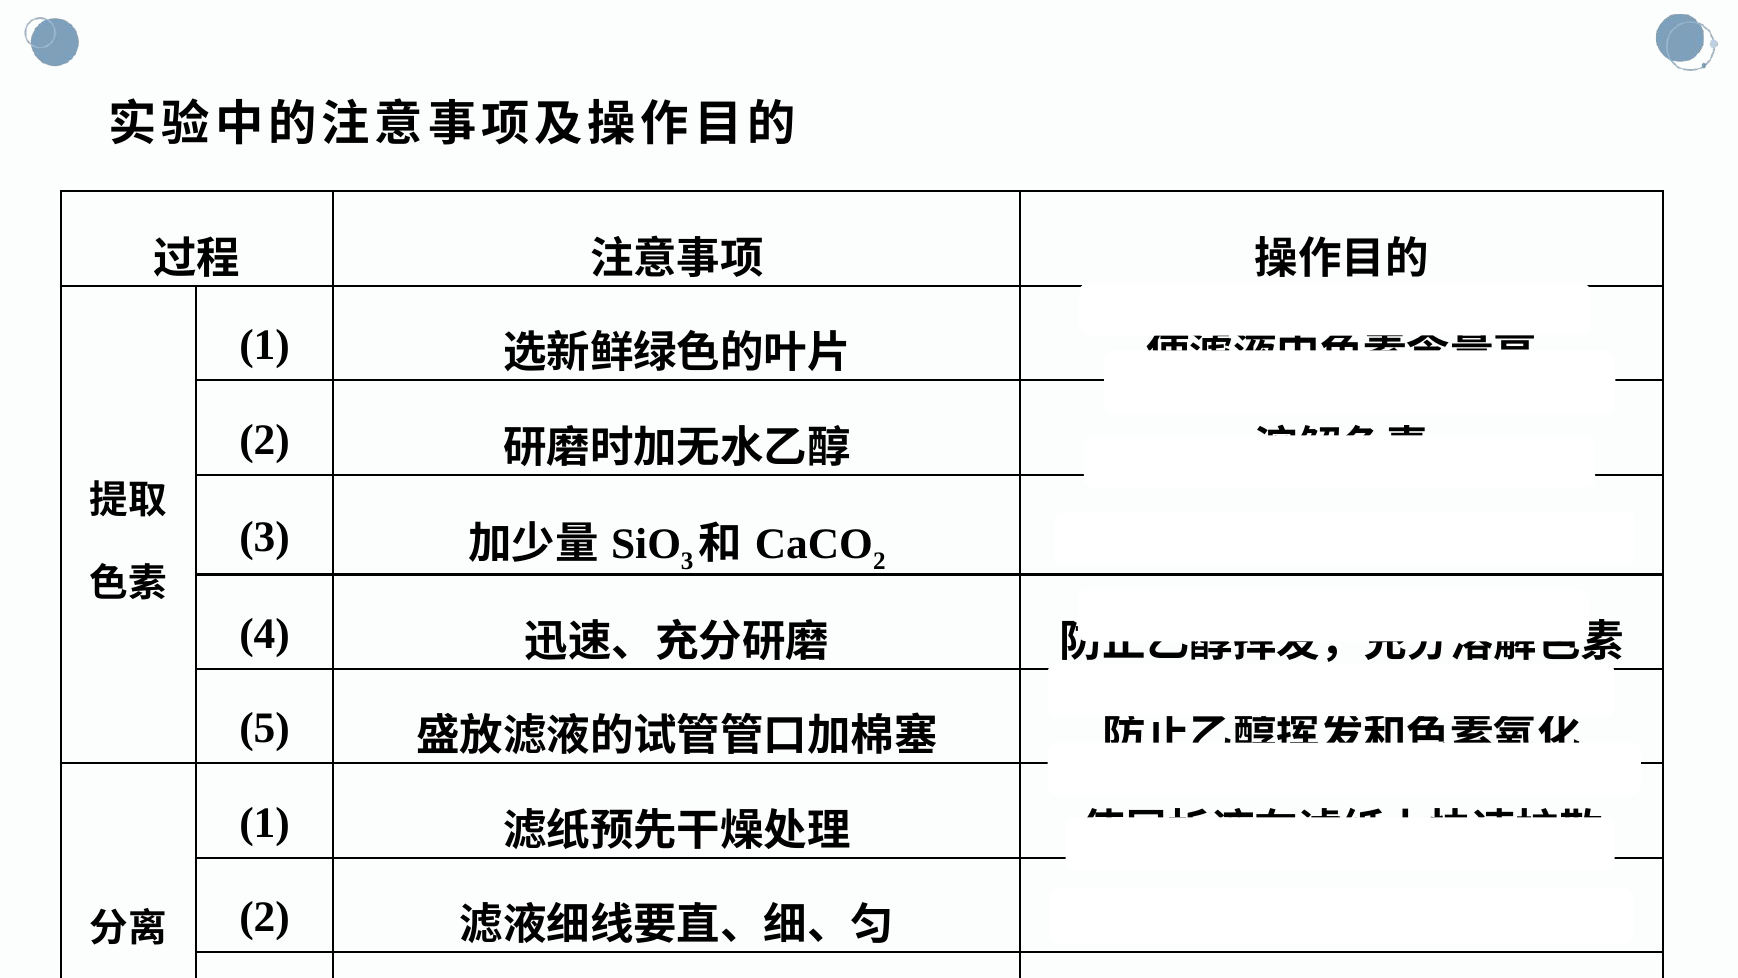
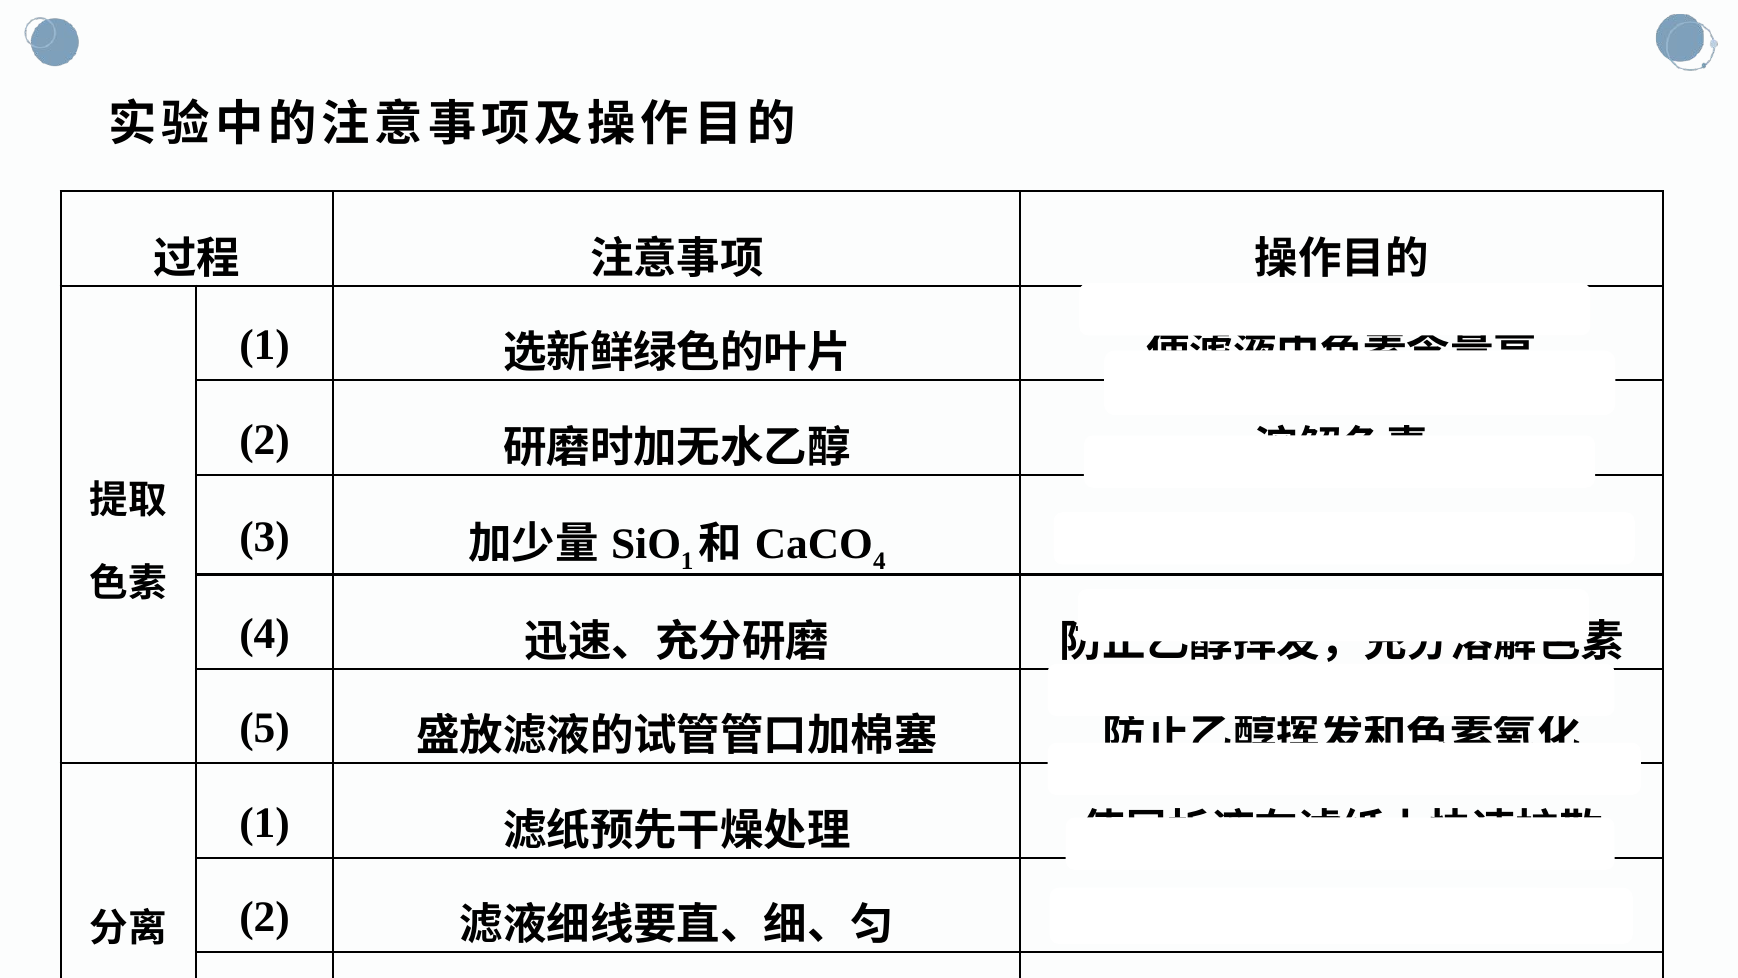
3: 3 -> 1 (687, 561)
2: 2 -> 4 (879, 561)
